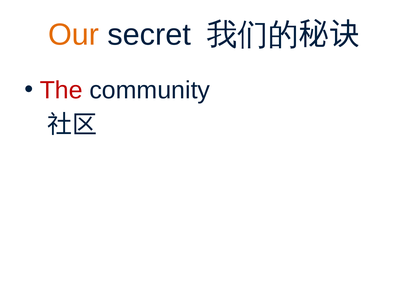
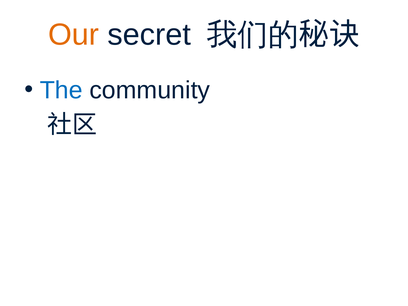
The colour: red -> blue (61, 90)
